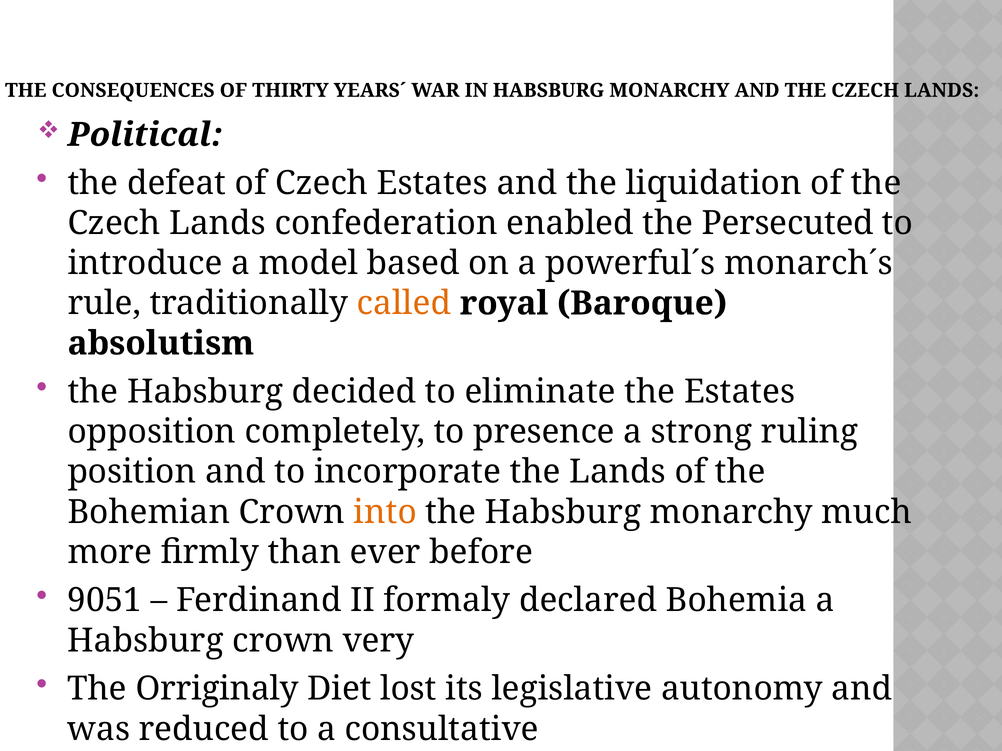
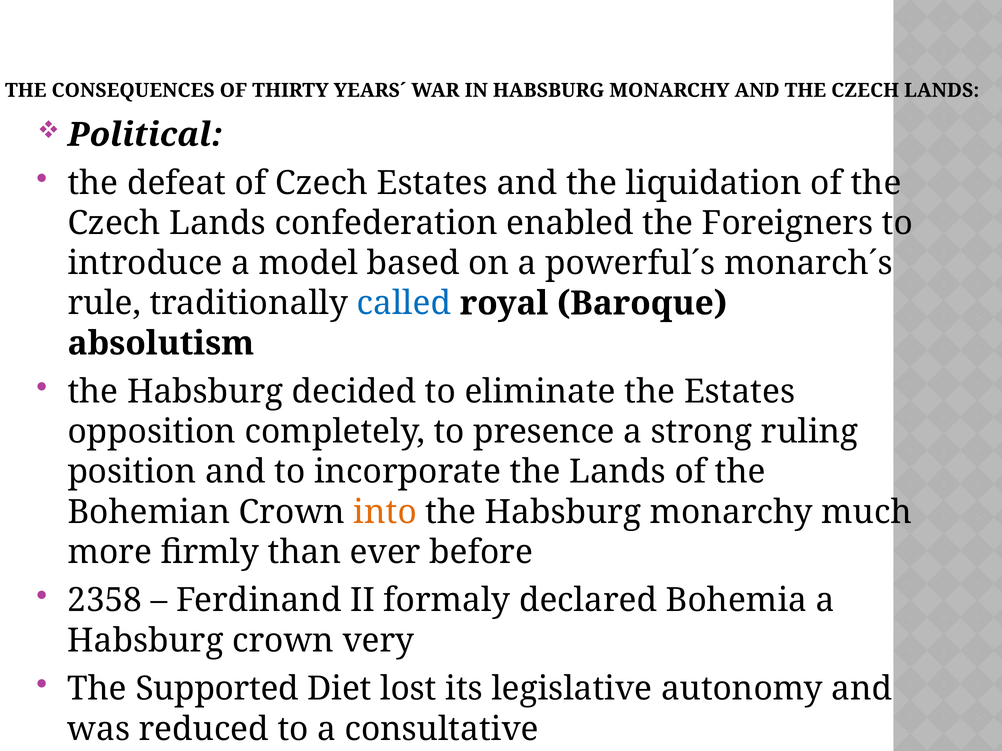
Persecuted: Persecuted -> Foreigners (788, 223)
called colour: orange -> blue (404, 304)
9051: 9051 -> 2358 (105, 601)
Orriginaly: Orriginaly -> Supported (217, 689)
